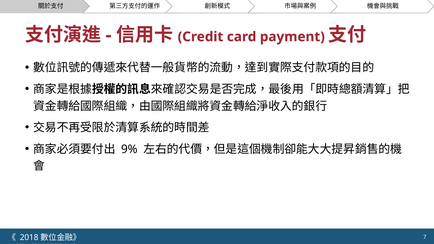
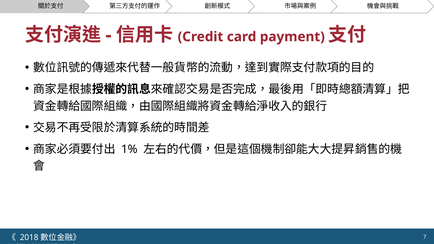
9%: 9% -> 1% (129, 149)
